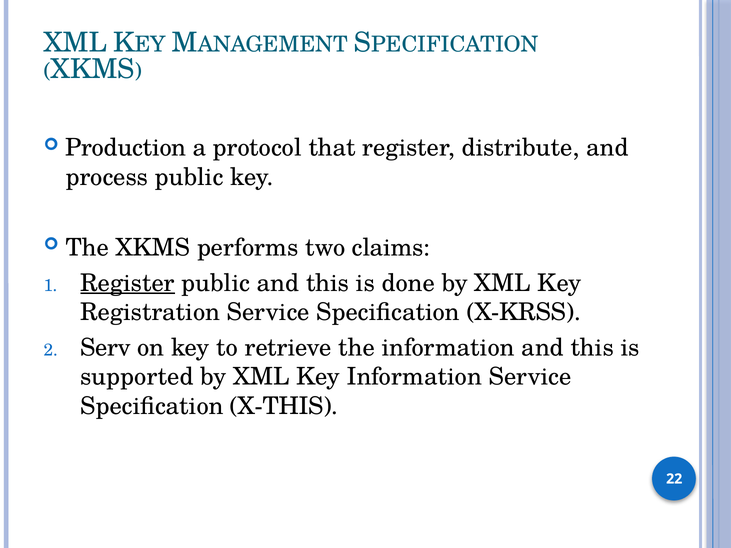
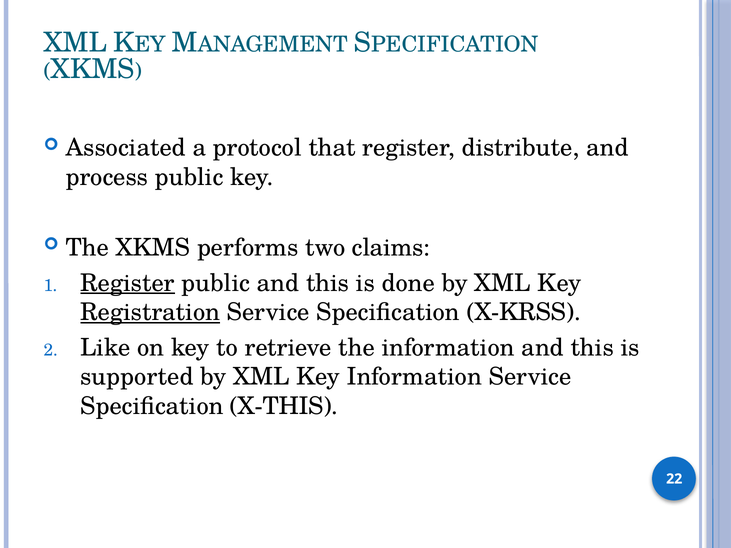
Production: Production -> Associated (126, 148)
Registration underline: none -> present (150, 312)
Serv: Serv -> Like (105, 348)
